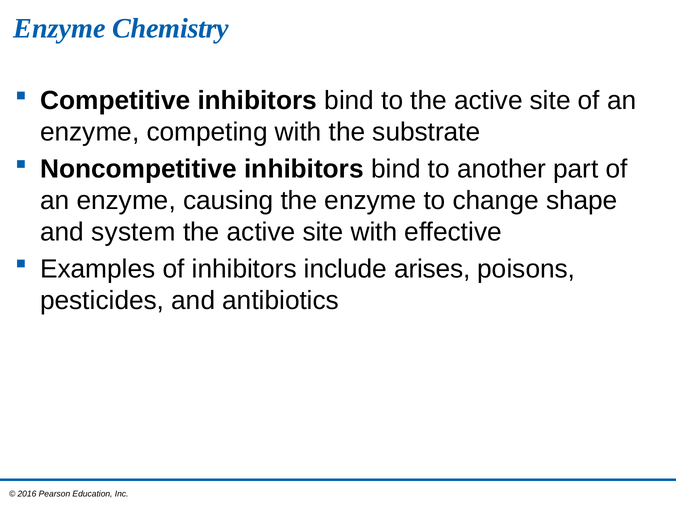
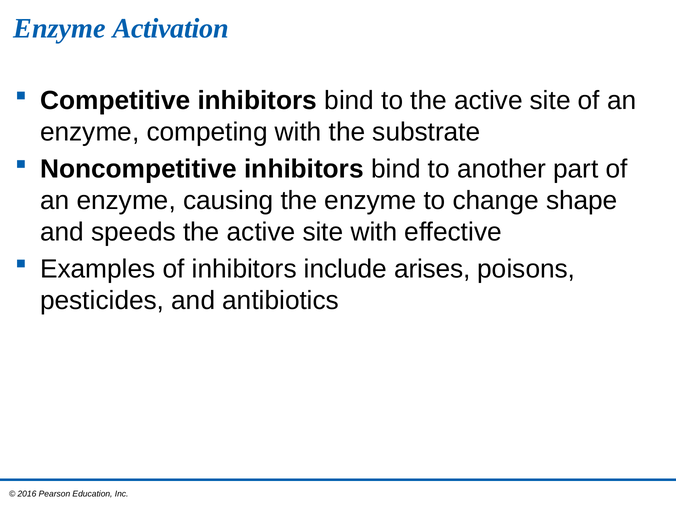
Chemistry: Chemistry -> Activation (171, 29)
system: system -> speeds (134, 232)
